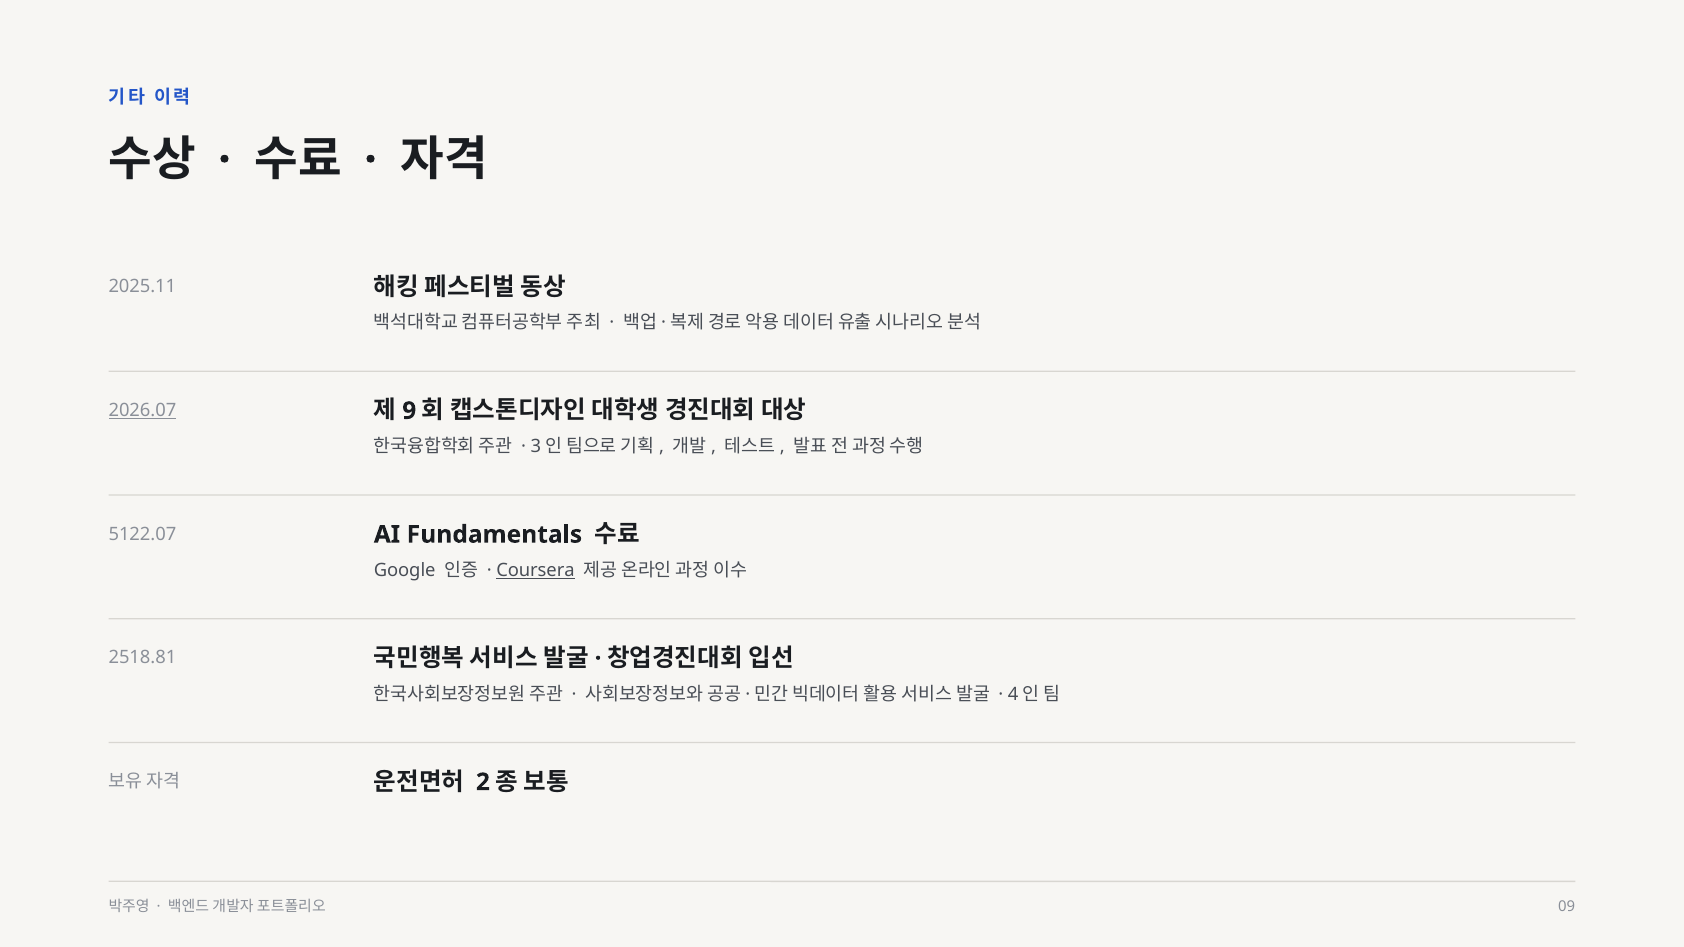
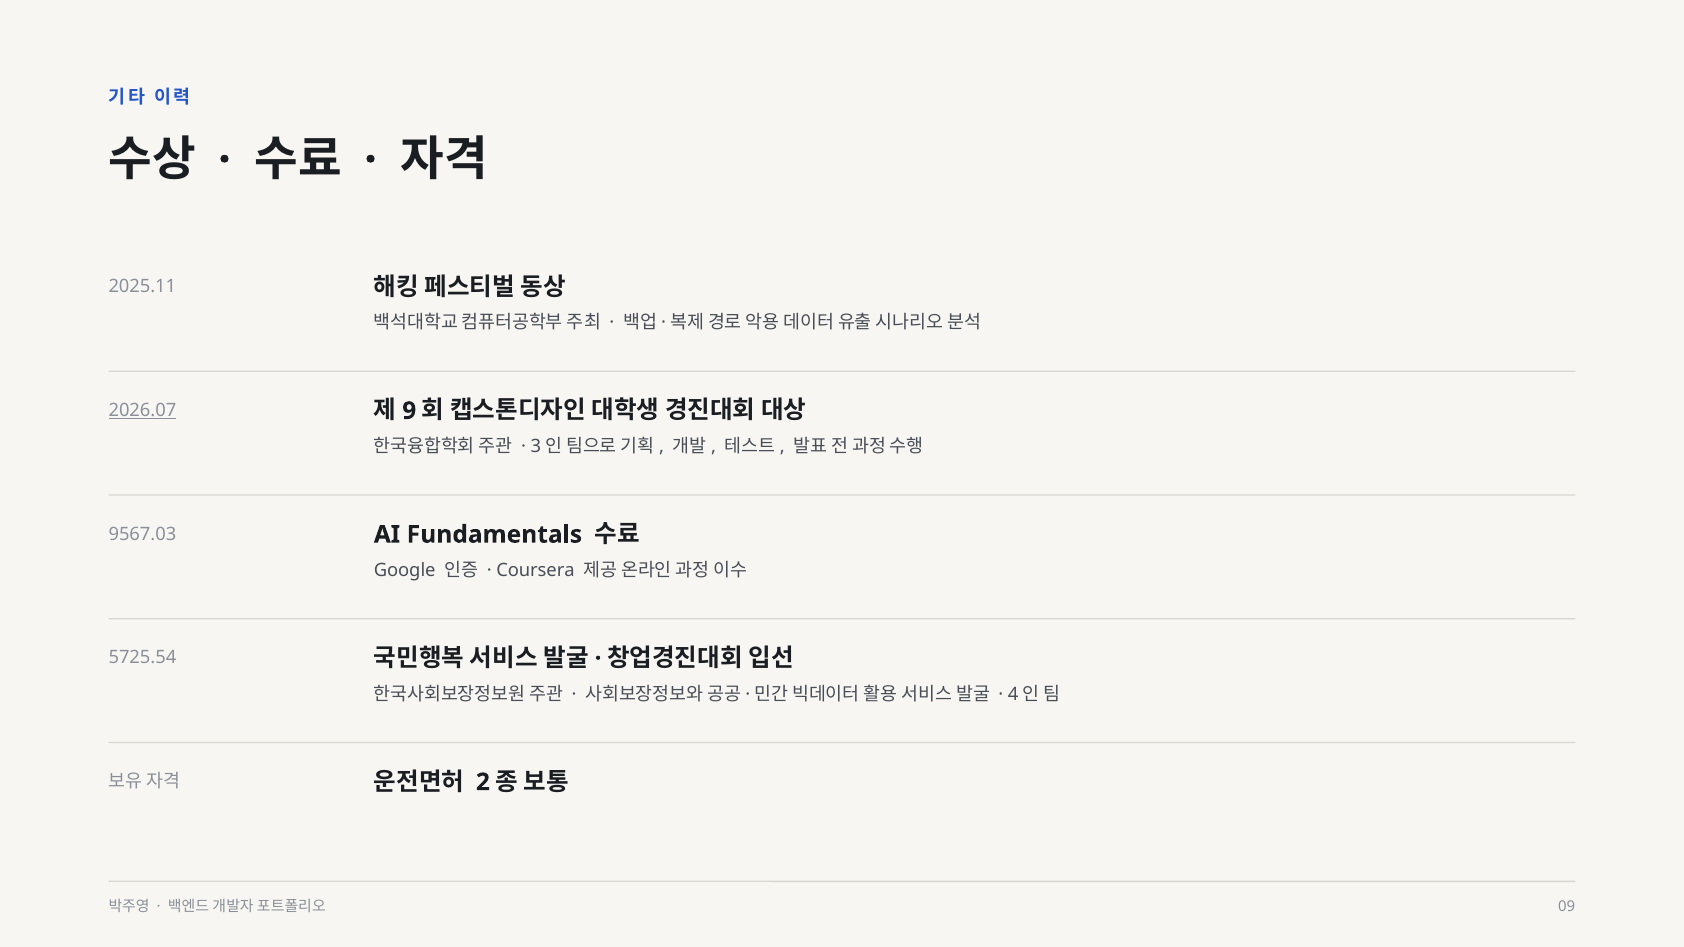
5122.07: 5122.07 -> 9567.03 (142, 534)
Coursera underline: present -> none (535, 571)
2518.81: 2518.81 -> 5725.54 (142, 658)
